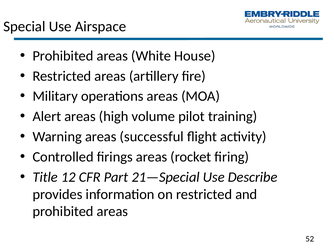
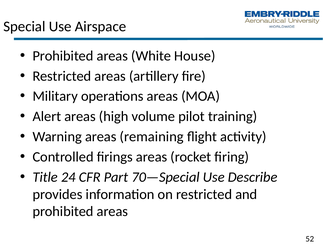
successful: successful -> remaining (152, 137)
12: 12 -> 24 (68, 177)
21—Special: 21—Special -> 70—Special (166, 177)
